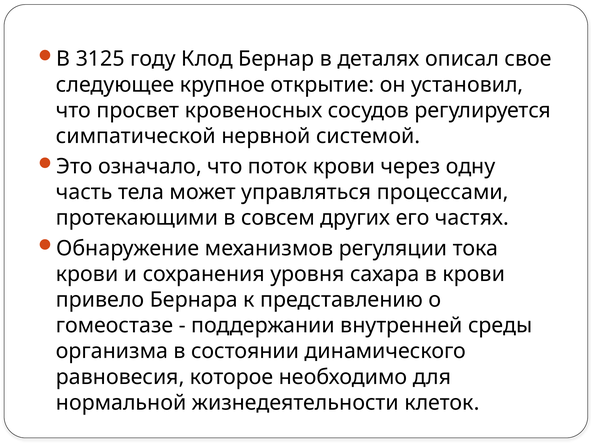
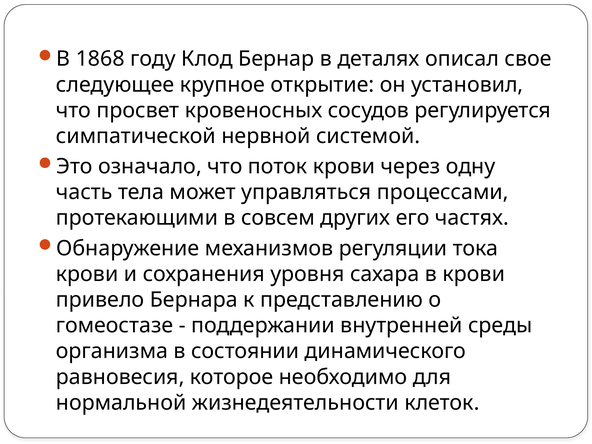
3125: 3125 -> 1868 (100, 59)
